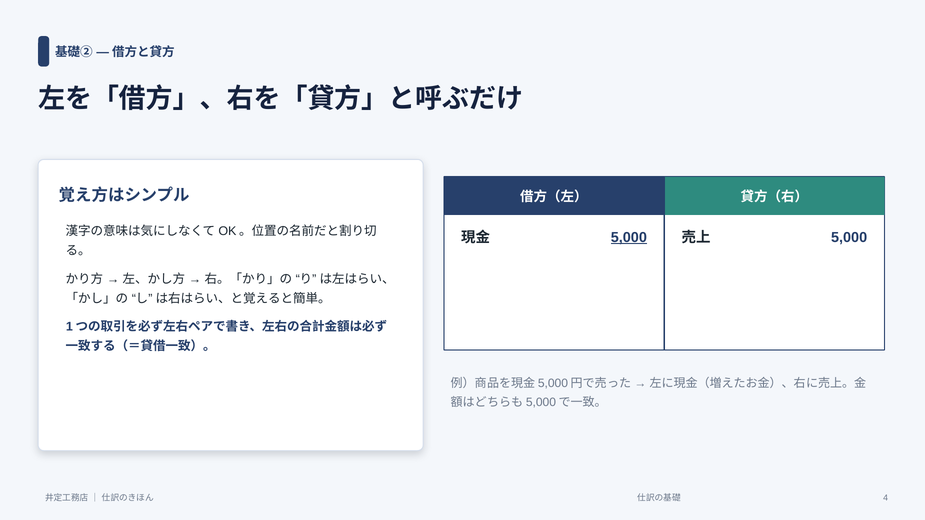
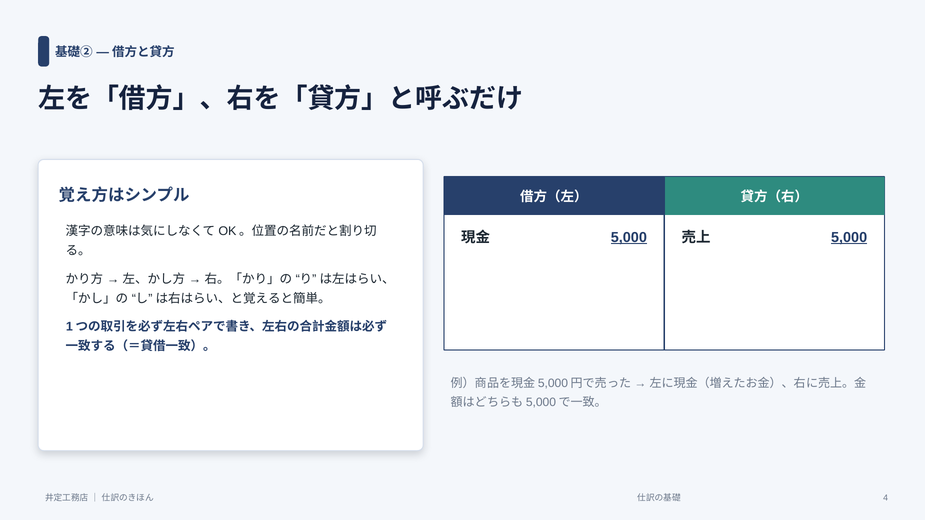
5,000 underline: none -> present (849, 238)
